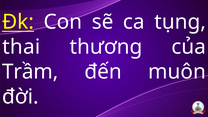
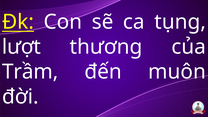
thai: thai -> lượt (21, 47)
